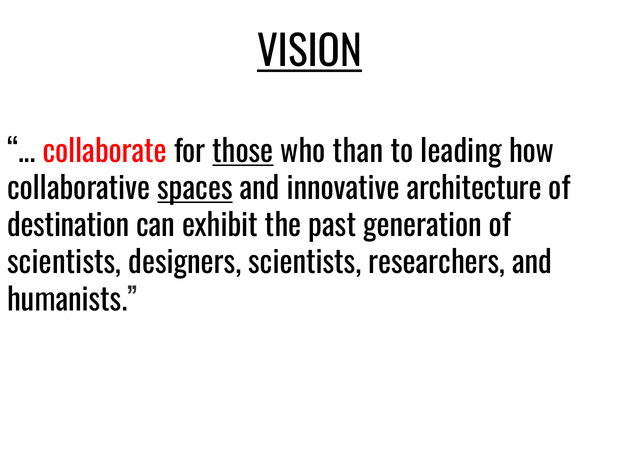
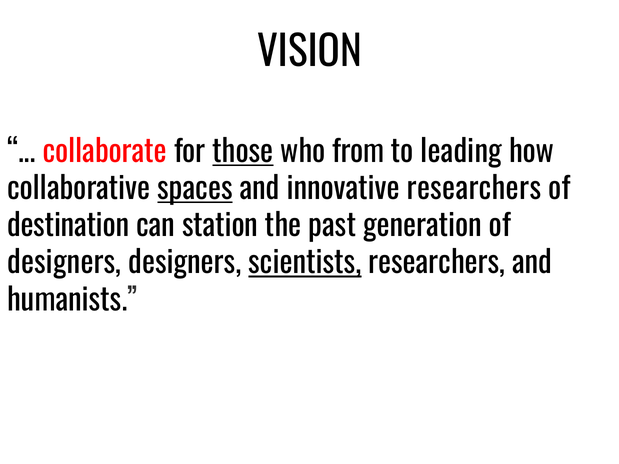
VISION underline: present -> none (309, 53)
than: than -> from (358, 152)
innovative architecture: architecture -> researchers (474, 189)
exhibit: exhibit -> station (220, 226)
scientists: scientists -> designers (64, 263)
scientists underline: none -> present (305, 263)
